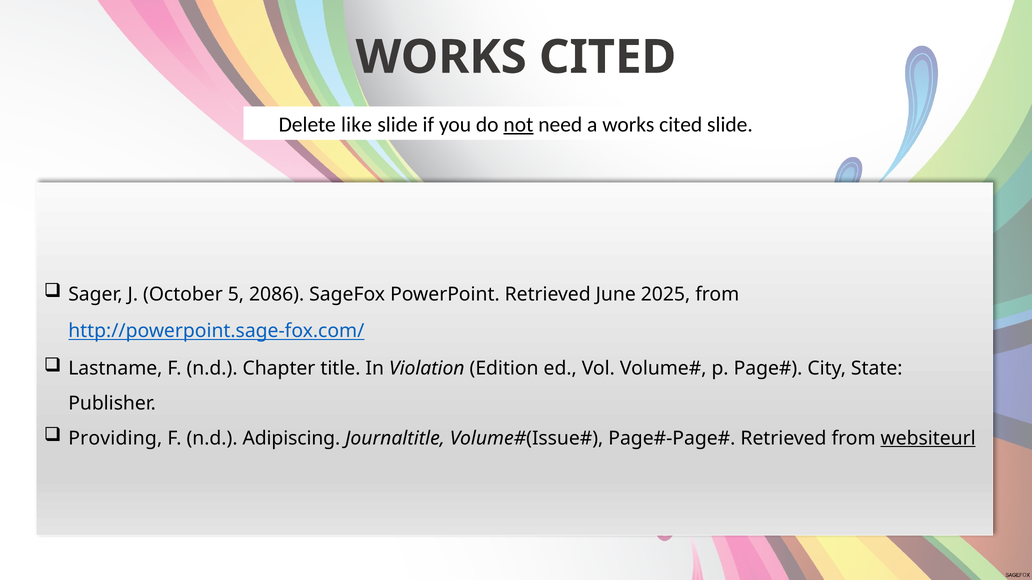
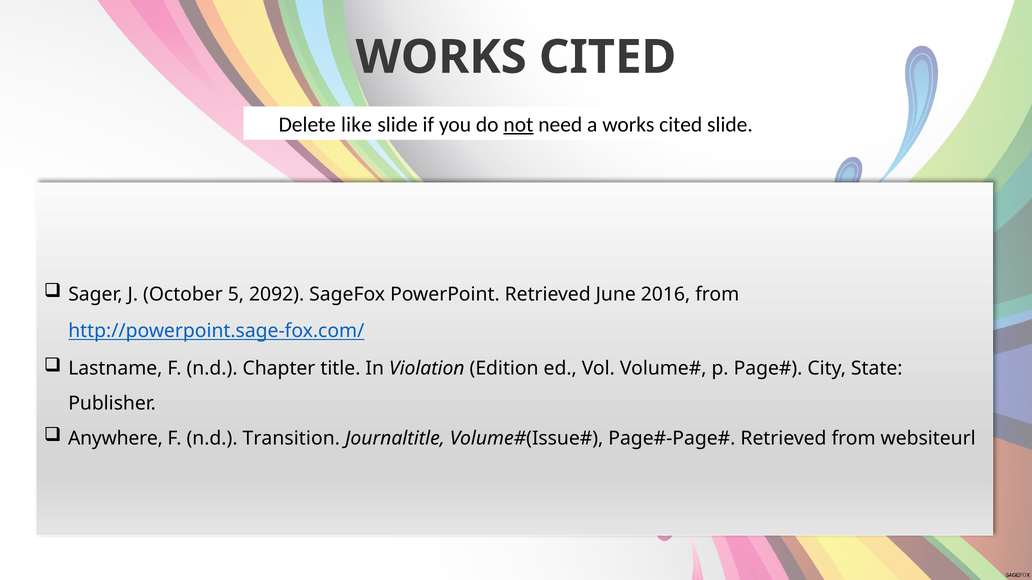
2086: 2086 -> 2092 (277, 295)
2025: 2025 -> 2016 (665, 295)
Providing: Providing -> Anywhere (115, 439)
Adipiscing: Adipiscing -> Transition (291, 439)
websiteurl underline: present -> none (928, 439)
